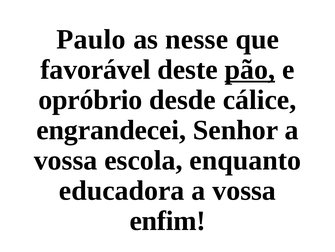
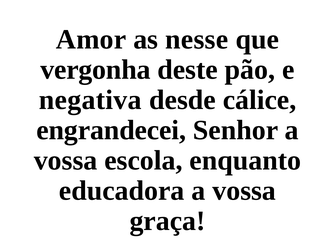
Paulo: Paulo -> Amor (91, 39)
favorável: favorável -> vergonha (95, 69)
pão underline: present -> none (250, 69)
opróbrio: opróbrio -> negativa (90, 100)
enfim: enfim -> graça (167, 220)
